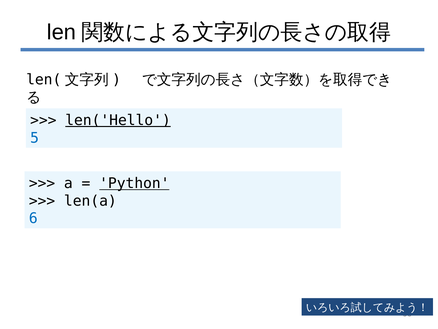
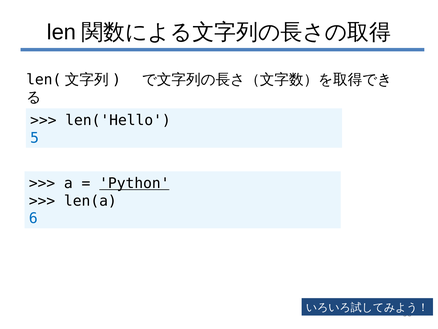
len('Hello underline: present -> none (118, 120)
